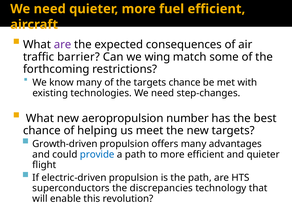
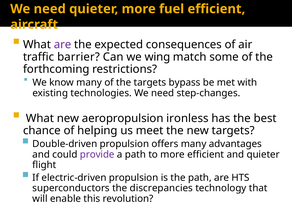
targets chance: chance -> bypass (185, 82)
number: number -> ironless (187, 118)
Growth-driven: Growth-driven -> Double-driven (65, 144)
provide colour: blue -> purple (97, 154)
